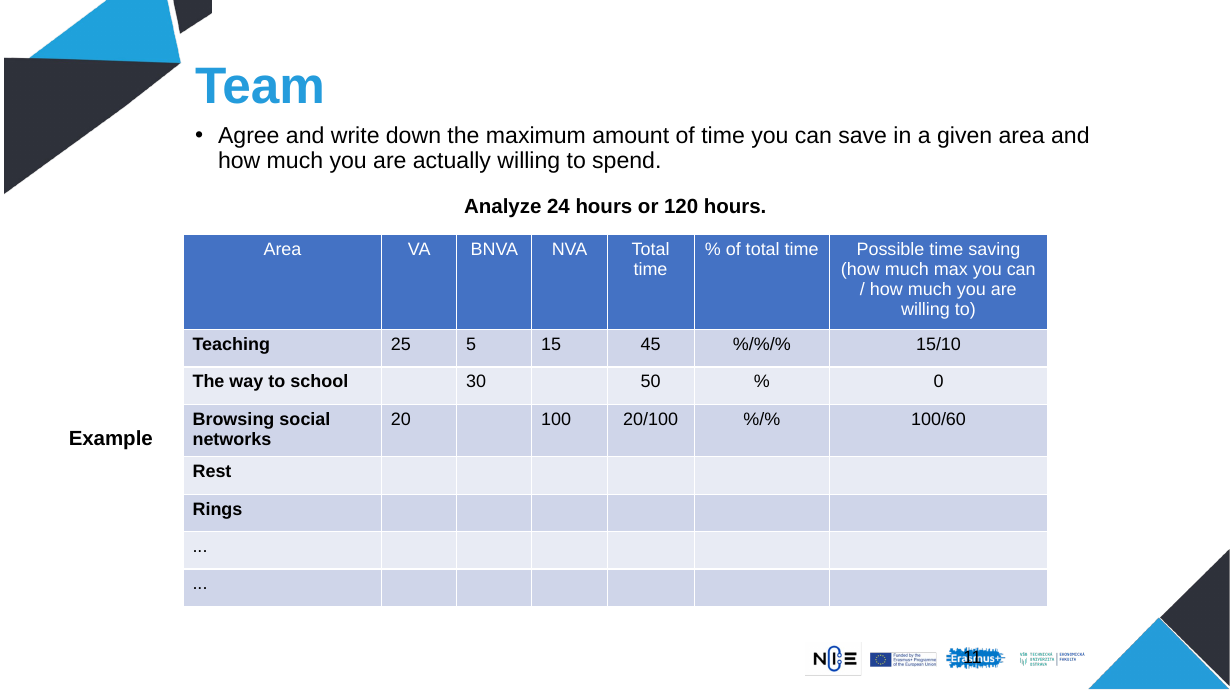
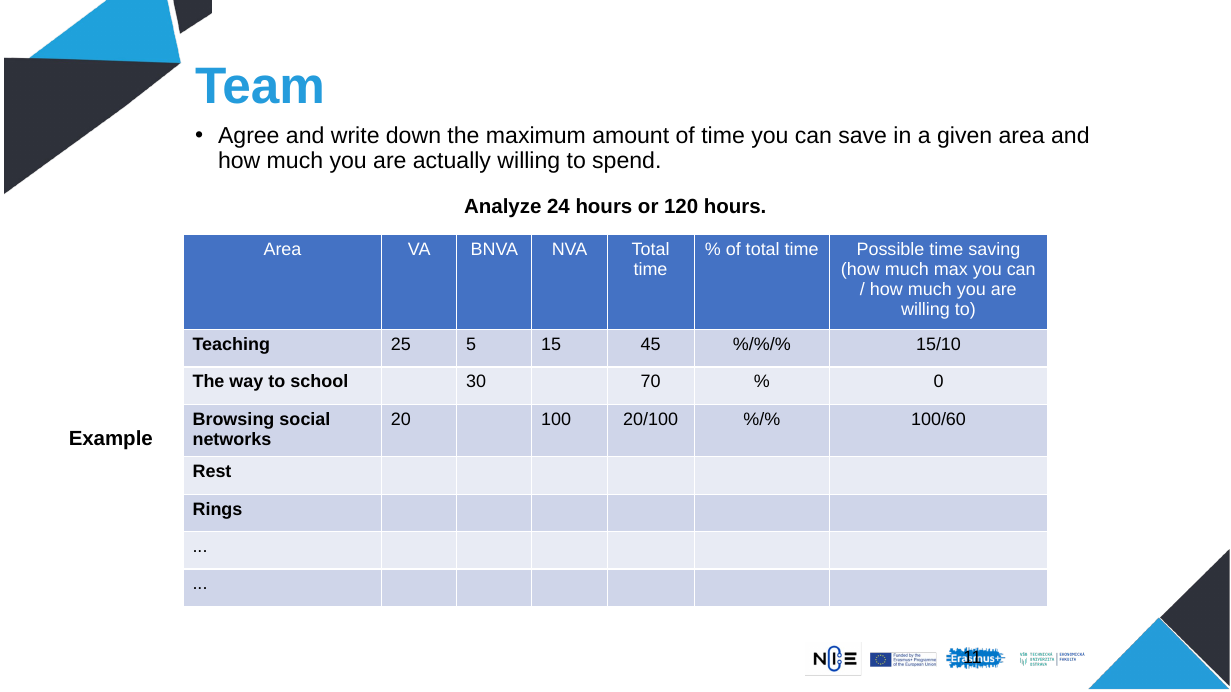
50: 50 -> 70 (651, 382)
